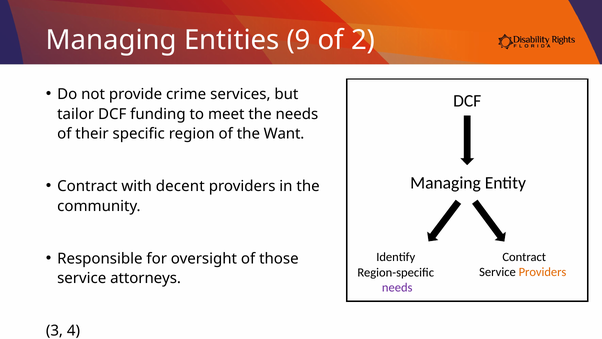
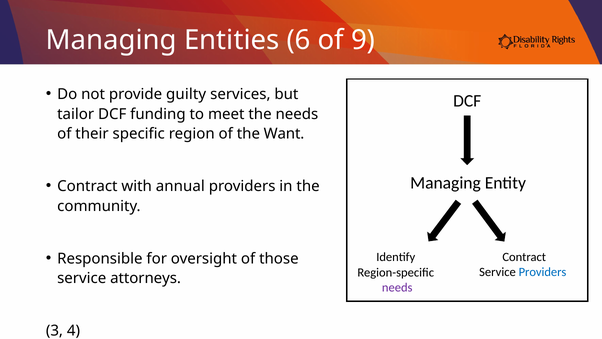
9: 9 -> 6 (299, 40)
2: 2 -> 9 (363, 40)
crime: crime -> guilty (186, 94)
decent: decent -> annual (180, 186)
Providers colour: orange -> blue (543, 272)
